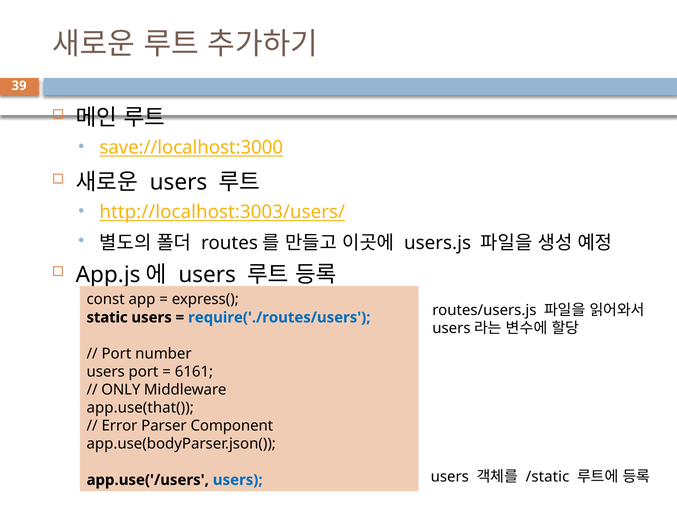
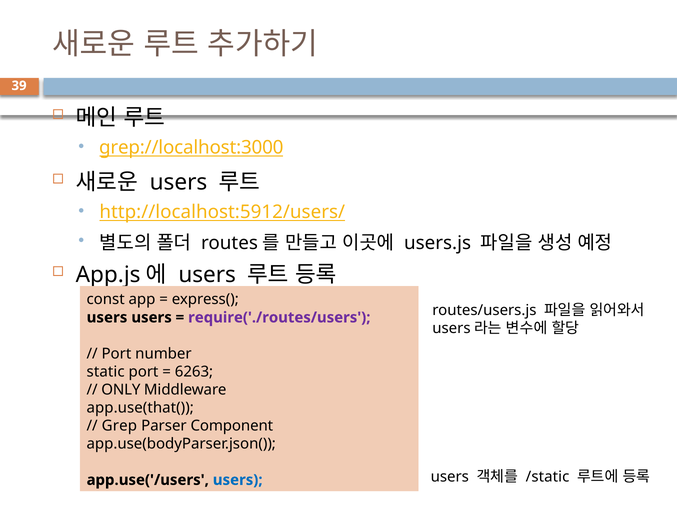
save://localhost:3000: save://localhost:3000 -> grep://localhost:3000 (191, 147)
http://localhost:3003/users/: http://localhost:3003/users/ -> http://localhost:5912/users/ (222, 212)
static: static -> users (107, 317)
require('./routes/users colour: blue -> purple (279, 317)
users: users -> static (106, 371)
6161: 6161 -> 6263 (194, 371)
Error: Error -> Grep (119, 426)
